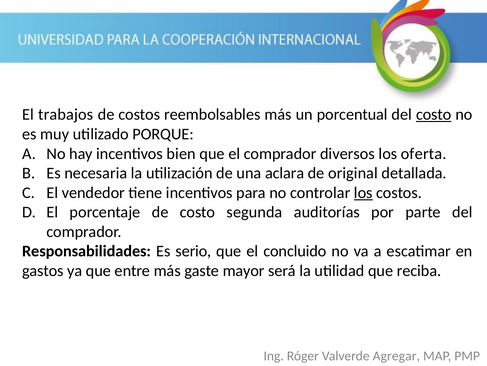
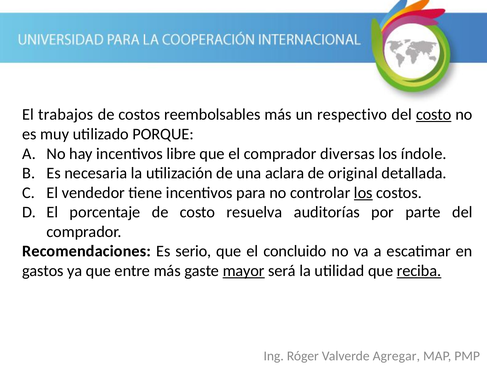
porcentual: porcentual -> respectivo (352, 114)
bien: bien -> libre (181, 153)
diversos: diversos -> diversas (347, 153)
oferta: oferta -> índole (424, 153)
segunda: segunda -> resuelva (255, 212)
Responsabilidades: Responsabilidades -> Recomendaciones (87, 251)
mayor underline: none -> present (244, 270)
reciba underline: none -> present (419, 270)
